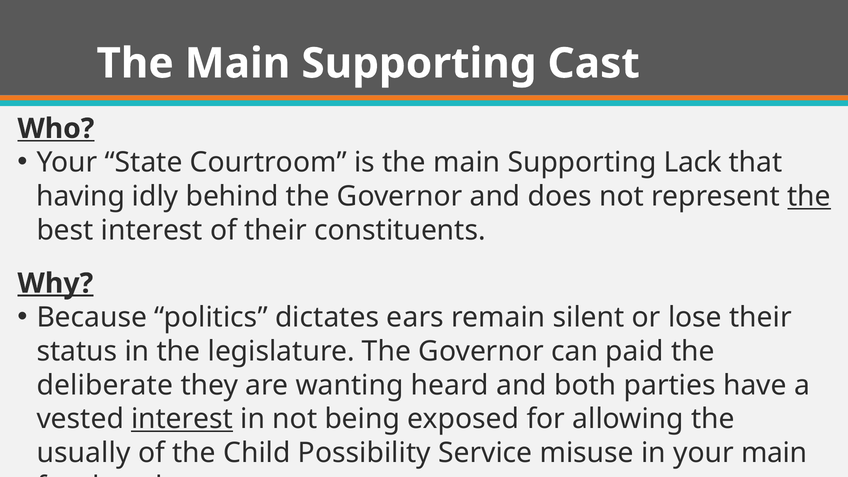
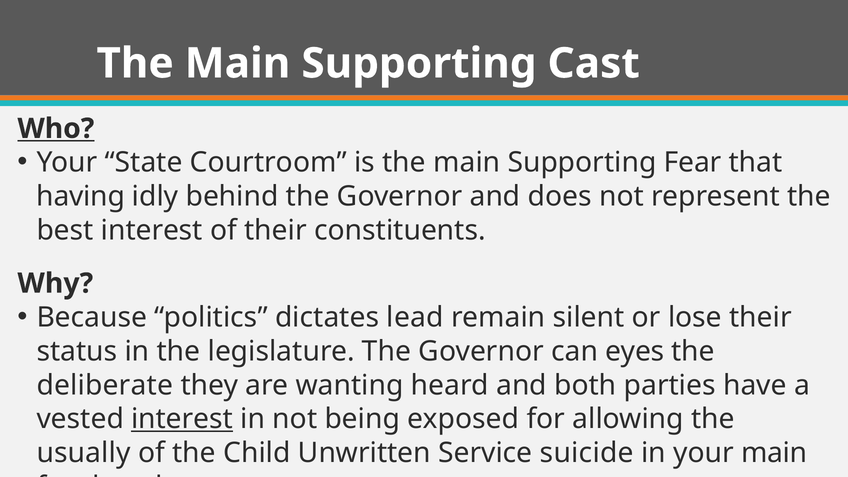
Lack: Lack -> Fear (693, 163)
the underline: present -> none (809, 196)
Why underline: present -> none (55, 283)
ears: ears -> lead (415, 317)
paid: paid -> eyes (635, 351)
Possibility: Possibility -> Unwritten (364, 453)
misuse: misuse -> suicide (587, 453)
